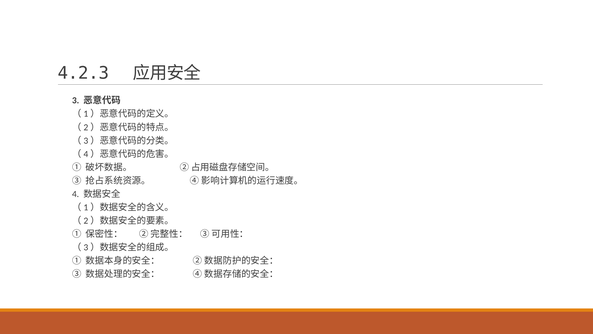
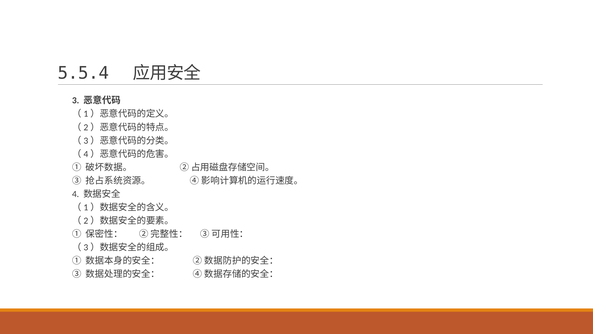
4.2.3: 4.2.3 -> 5.5.4 (83, 73)
